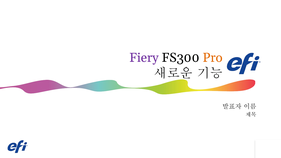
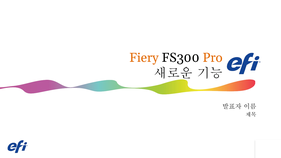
Fiery colour: purple -> orange (144, 58)
